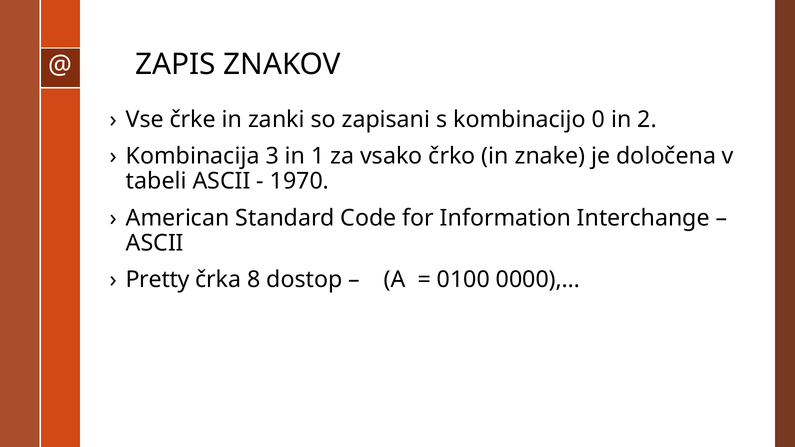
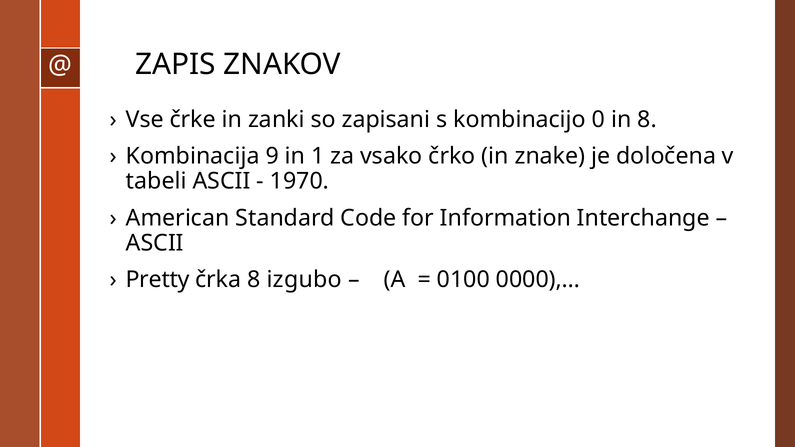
in 2: 2 -> 8 (647, 120)
3: 3 -> 9 (272, 156)
dostop: dostop -> izgubo (304, 280)
